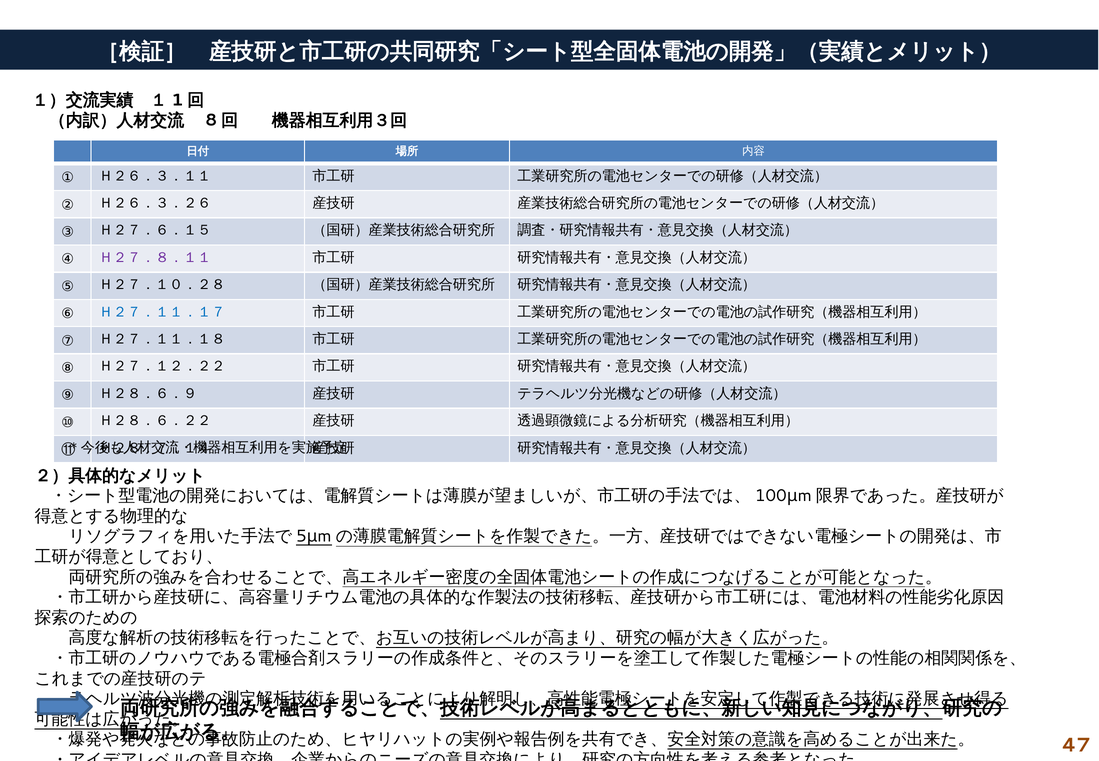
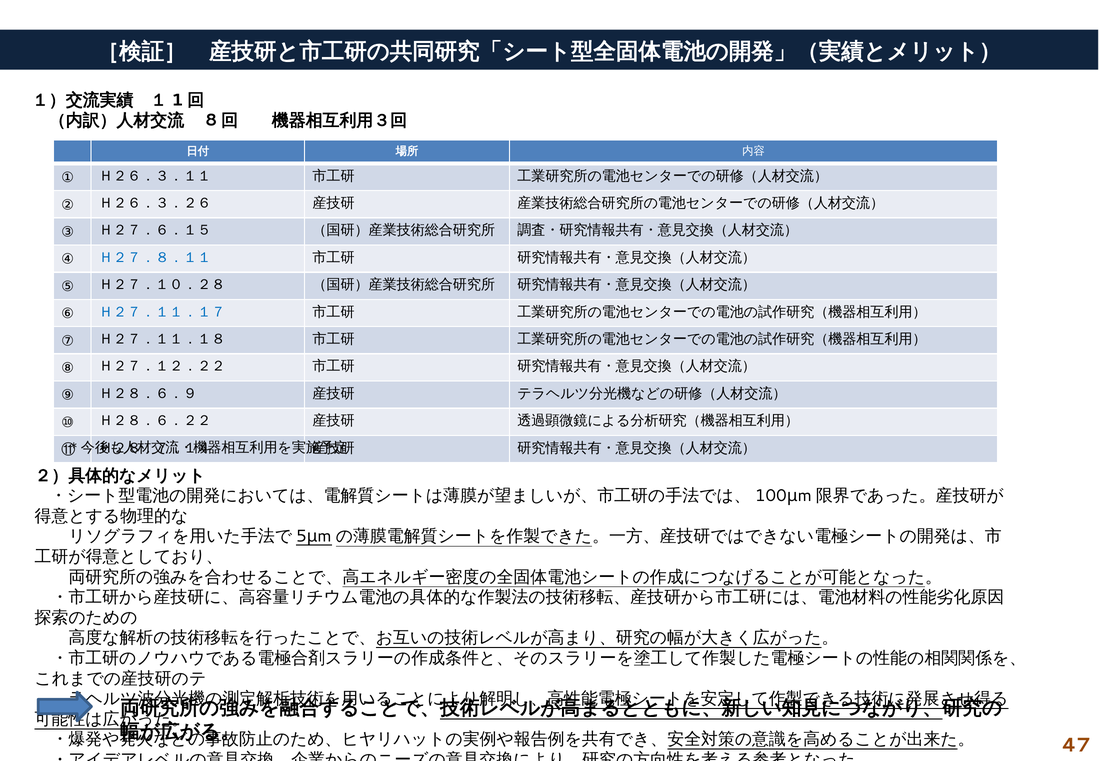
Ｈ２７．８．１１ colour: purple -> blue (155, 257)
